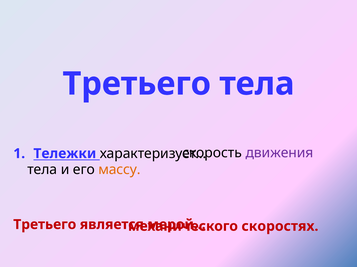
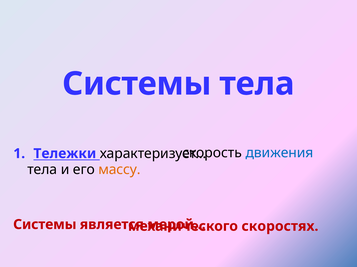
Третьего: Третьего -> Системы (137, 84)
движения colour: purple -> blue (279, 153)
Третьего: Третьего -> Системы (45, 225)
